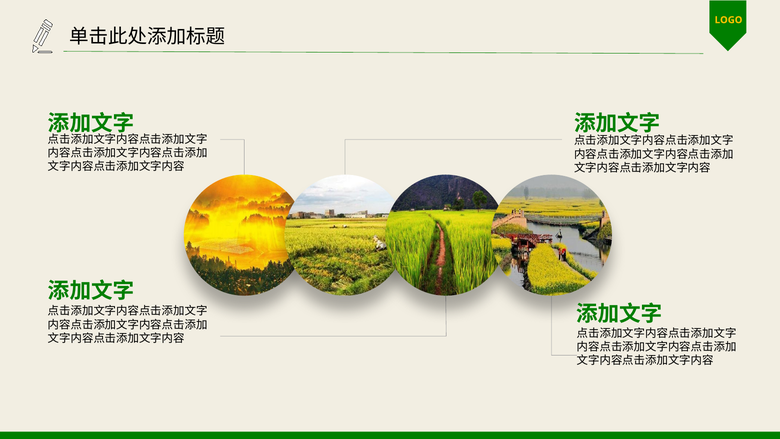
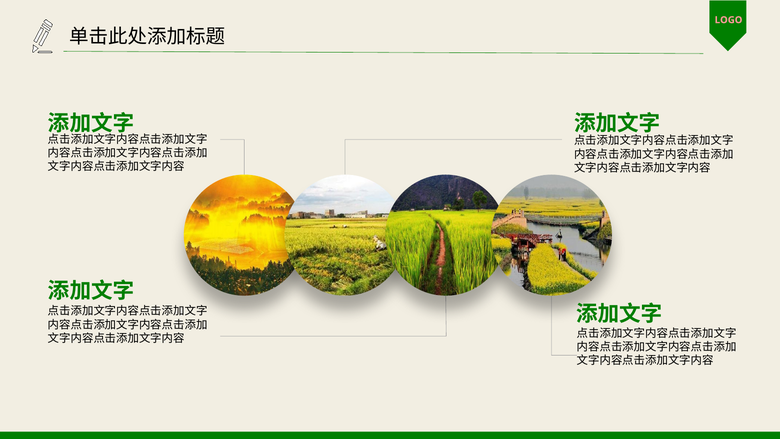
LOGO colour: yellow -> pink (729, 20)
